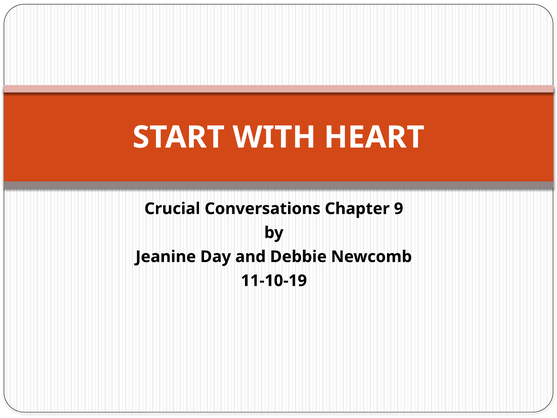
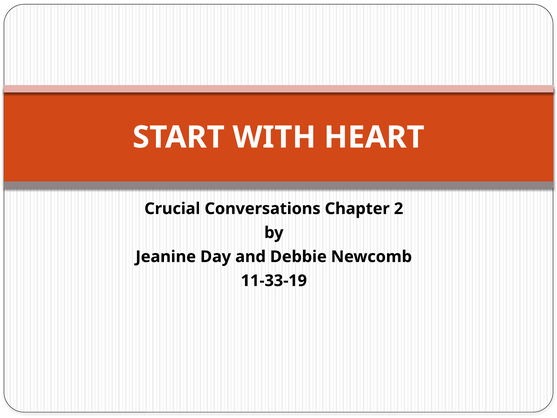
9: 9 -> 2 (399, 209)
11-10-19: 11-10-19 -> 11-33-19 (274, 281)
